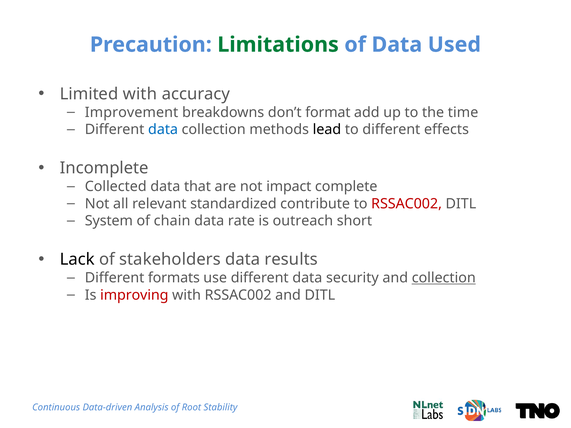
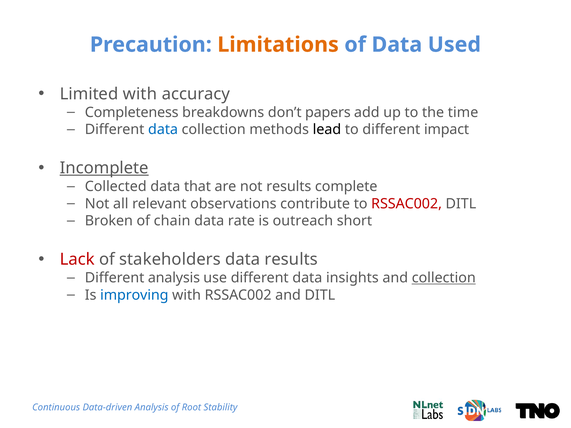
Limitations colour: green -> orange (278, 45)
Improvement: Improvement -> Completeness (132, 112)
format: format -> papers (328, 112)
effects: effects -> impact (447, 130)
Incomplete underline: none -> present (104, 168)
not impact: impact -> results (289, 187)
standardized: standardized -> observations (233, 204)
System: System -> Broken (109, 221)
Lack colour: black -> red (77, 260)
Different formats: formats -> analysis (174, 278)
security: security -> insights (352, 278)
improving colour: red -> blue (134, 295)
